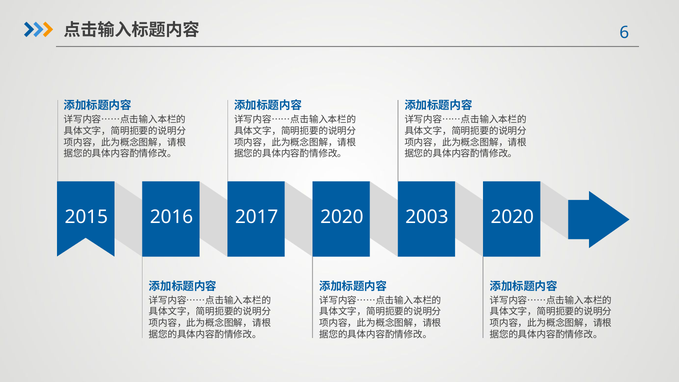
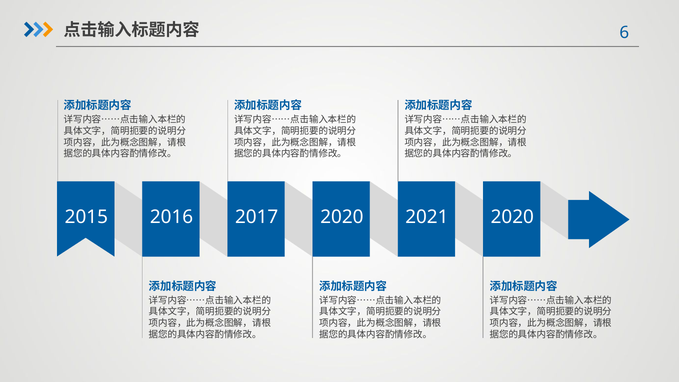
2003: 2003 -> 2021 (427, 217)
